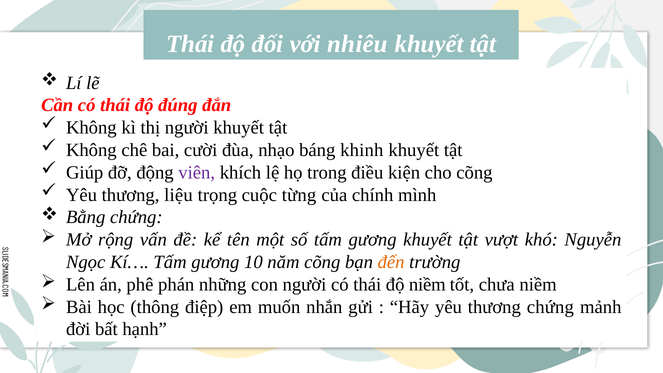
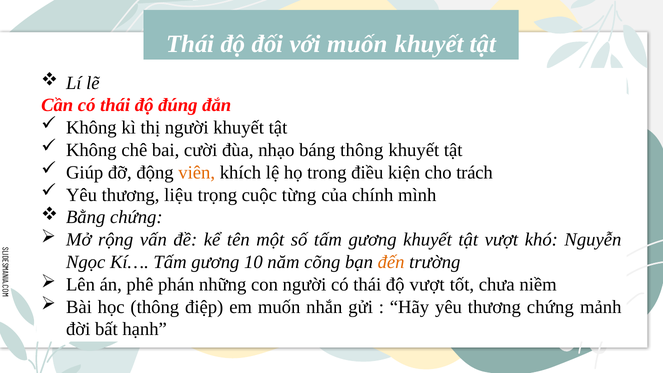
với nhiêu: nhiêu -> muốn (358, 44)
báng khinh: khinh -> thông (362, 150)
viên colour: purple -> orange (197, 172)
cho cõng: cõng -> trách (475, 172)
độ niềm: niềm -> vượt (427, 284)
